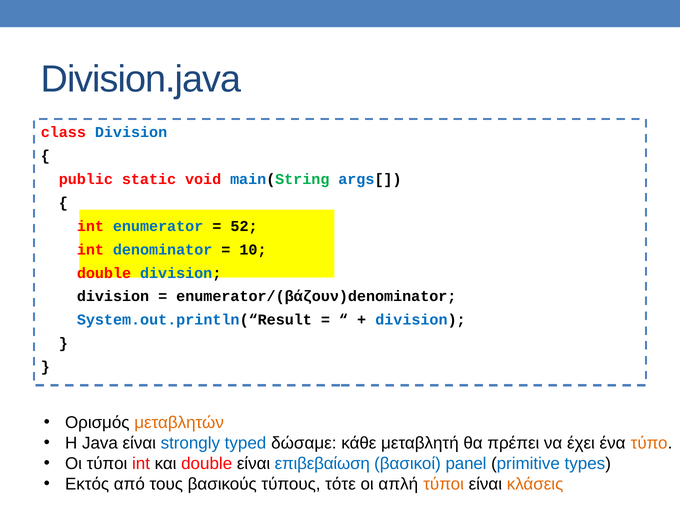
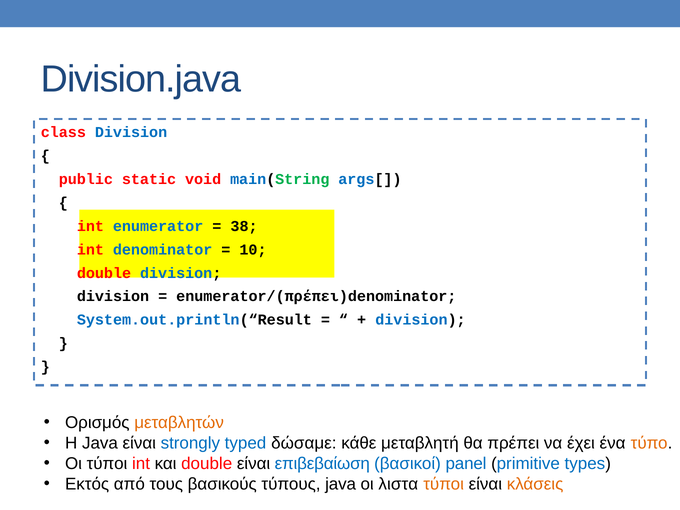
52: 52 -> 38 (244, 226)
enumerator/(βάζουν)denominator: enumerator/(βάζουν)denominator -> enumerator/(πρέπει)denominator (316, 296)
τύπους τότε: τότε -> java (341, 484)
απλή: απλή -> λιστα (398, 484)
